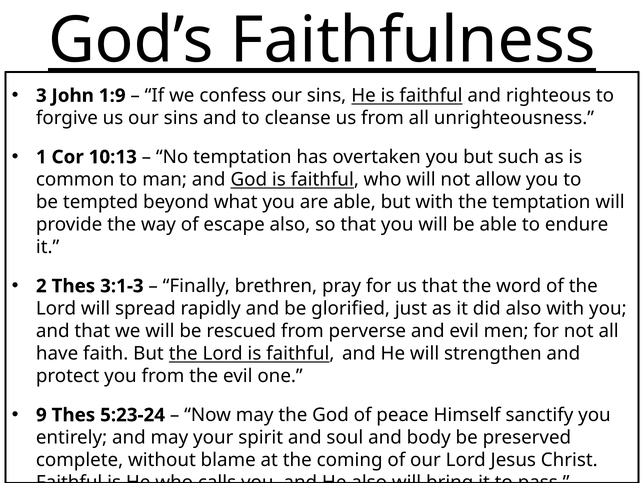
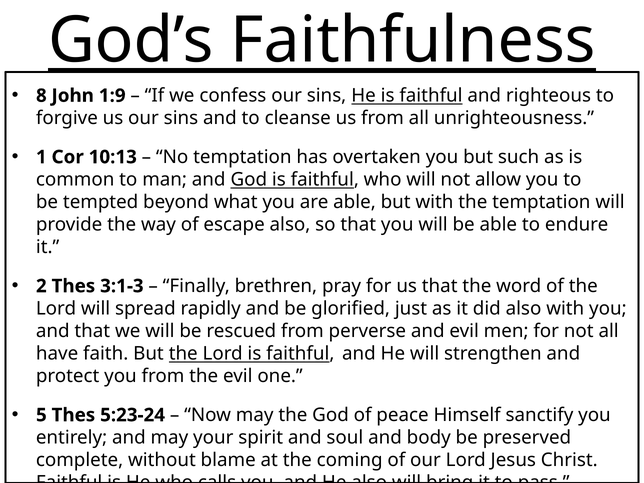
3: 3 -> 8 (41, 96)
9: 9 -> 5 (41, 415)
